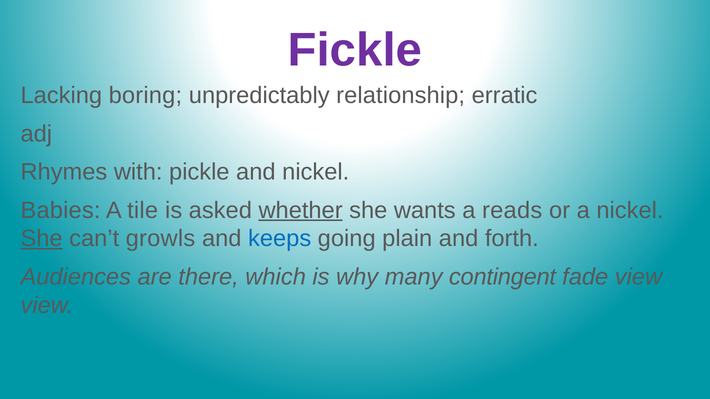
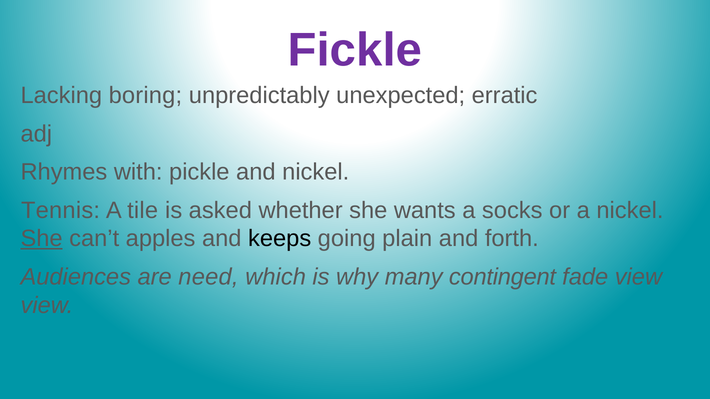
relationship: relationship -> unexpected (401, 96)
Babies: Babies -> Tennis (61, 210)
whether underline: present -> none (301, 210)
reads: reads -> socks (512, 210)
growls: growls -> apples (161, 239)
keeps colour: blue -> black (280, 239)
there: there -> need (208, 277)
